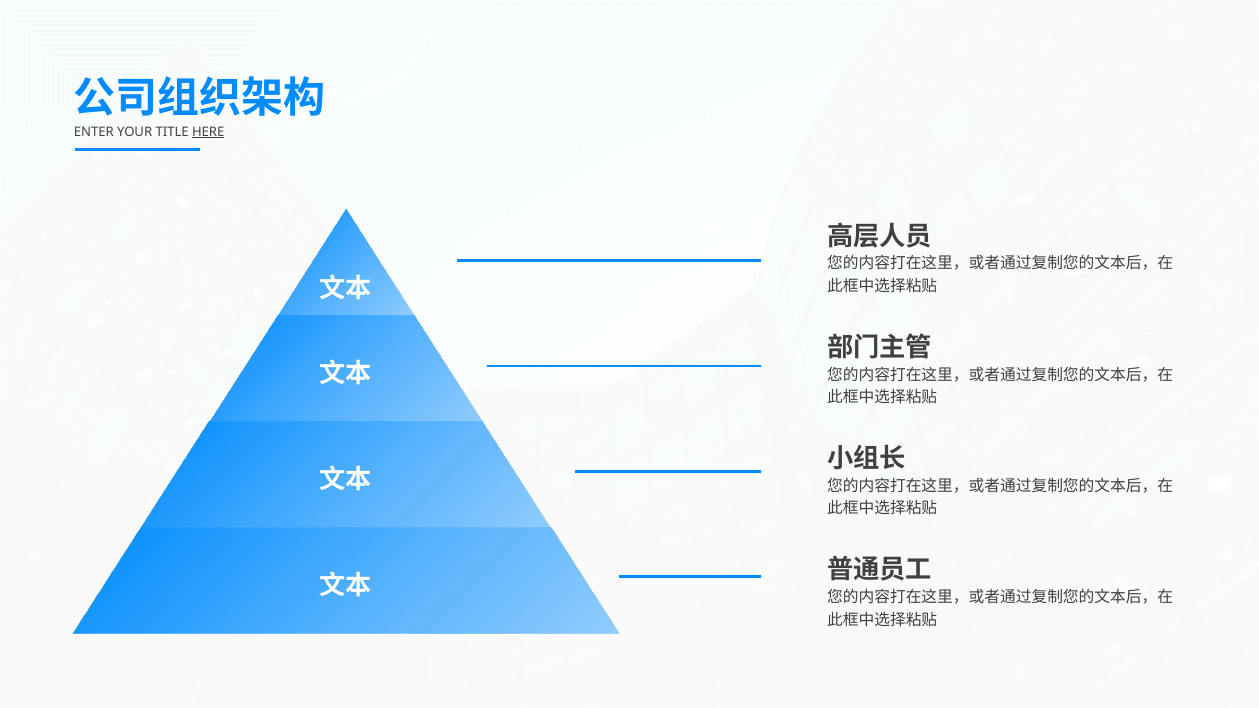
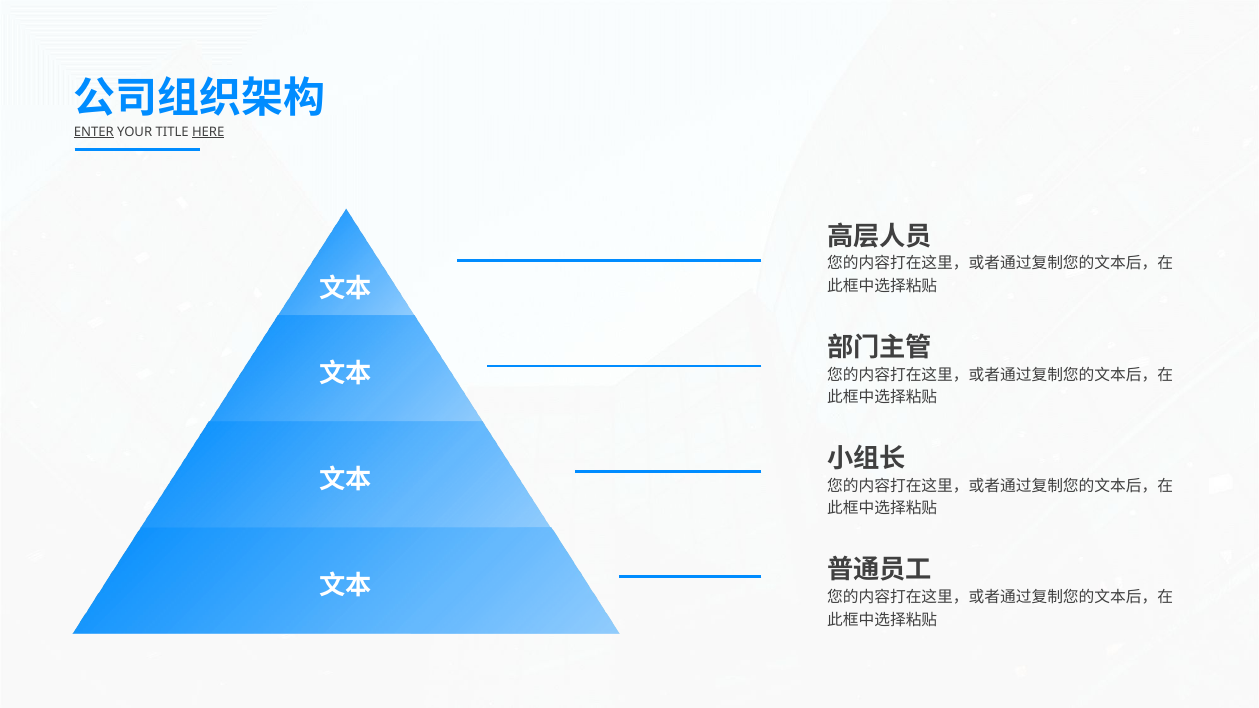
ENTER underline: none -> present (94, 132)
